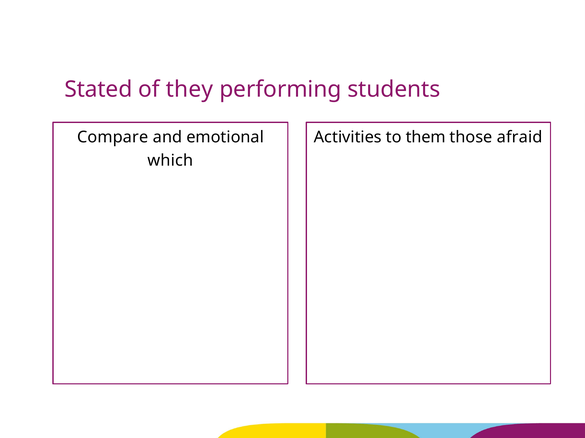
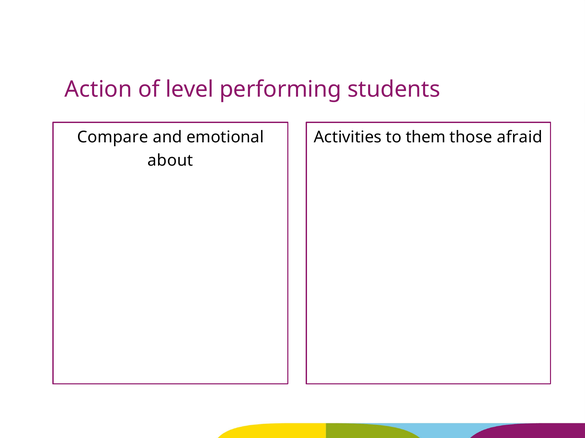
Stated: Stated -> Action (98, 89)
they: they -> level (190, 89)
which: which -> about (170, 161)
